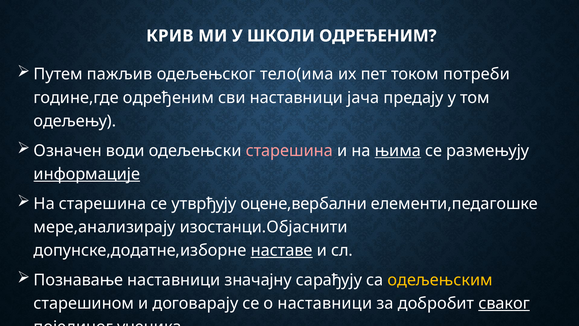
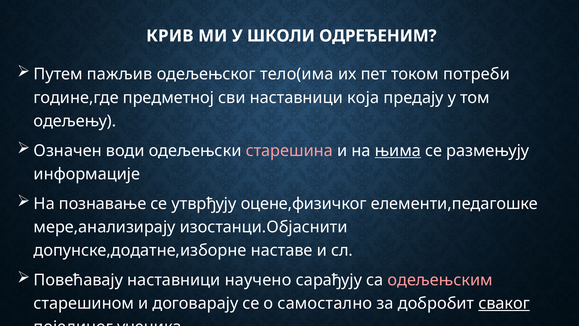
године,где одређеним: одређеним -> предметној (169, 98)
јача: јача -> која (363, 98)
информације underline: present -> none (87, 174)
На старешина: старешина -> познавање (103, 203)
оцене,вербални: оцене,вербални -> оцене,физичког (304, 203)
наставе underline: present -> none (282, 250)
Познавање: Познавање -> Повећавају (78, 280)
значајну: значајну -> научено (258, 280)
одељењским colour: yellow -> pink (440, 280)
о наставници: наставници -> самостално (325, 303)
